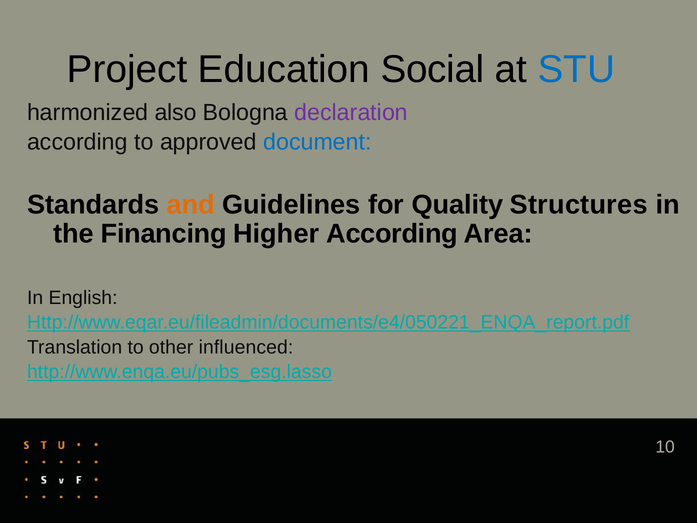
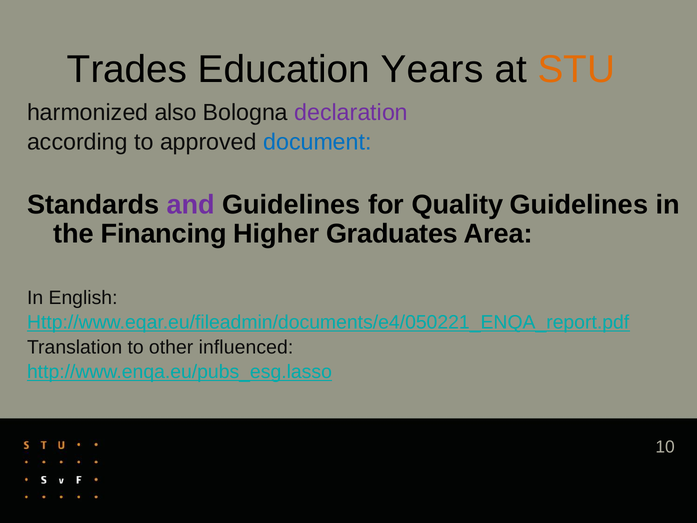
Project: Project -> Trades (127, 69)
Social: Social -> Years (432, 69)
STU colour: blue -> orange (576, 69)
and colour: orange -> purple (191, 204)
Quality Structures: Structures -> Guidelines (579, 204)
Higher According: According -> Graduates (392, 234)
